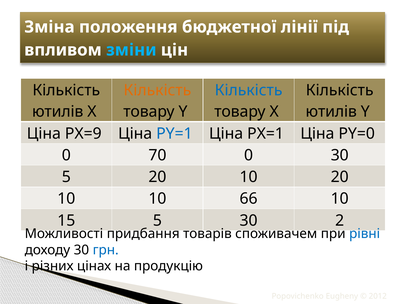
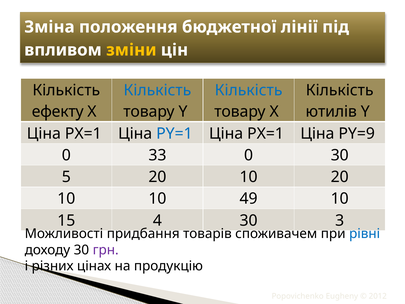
зміни colour: light blue -> yellow (131, 50)
Кількість colour: orange -> blue (157, 90)
ютилів: ютилів -> ефекту (58, 112)
РX=9: РX=9 -> РX=1 (83, 133)
РY=0: РY=0 -> РY=9 (357, 133)
70: 70 -> 33 (157, 155)
66: 66 -> 49 (249, 199)
15 5: 5 -> 4 (157, 220)
2: 2 -> 3 (340, 220)
грн colour: blue -> purple (106, 250)
